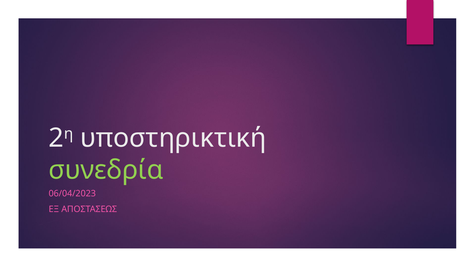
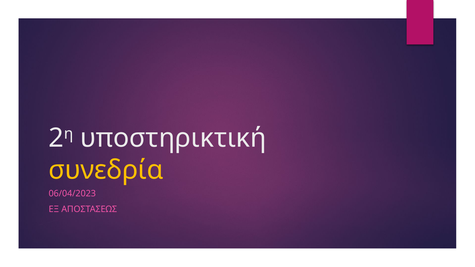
συνεδρία colour: light green -> yellow (106, 170)
